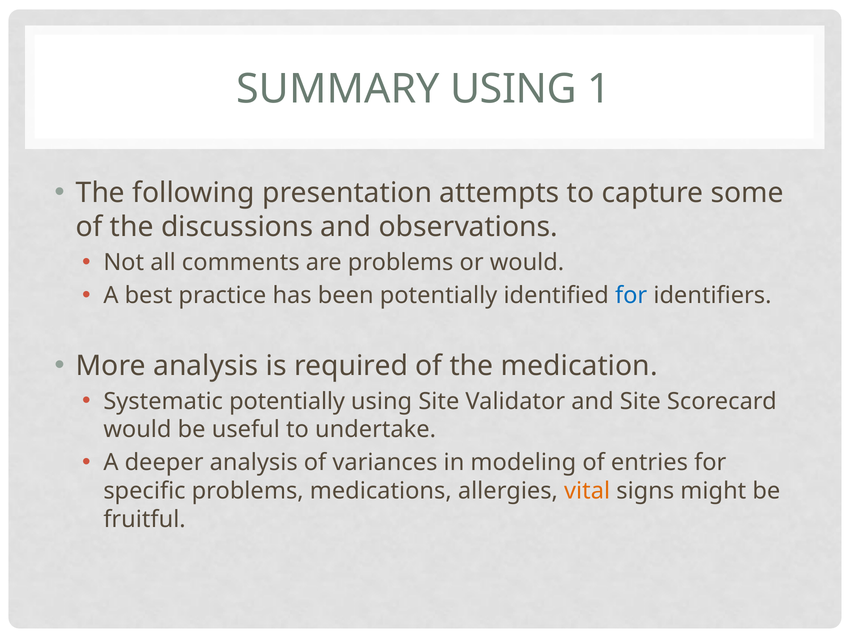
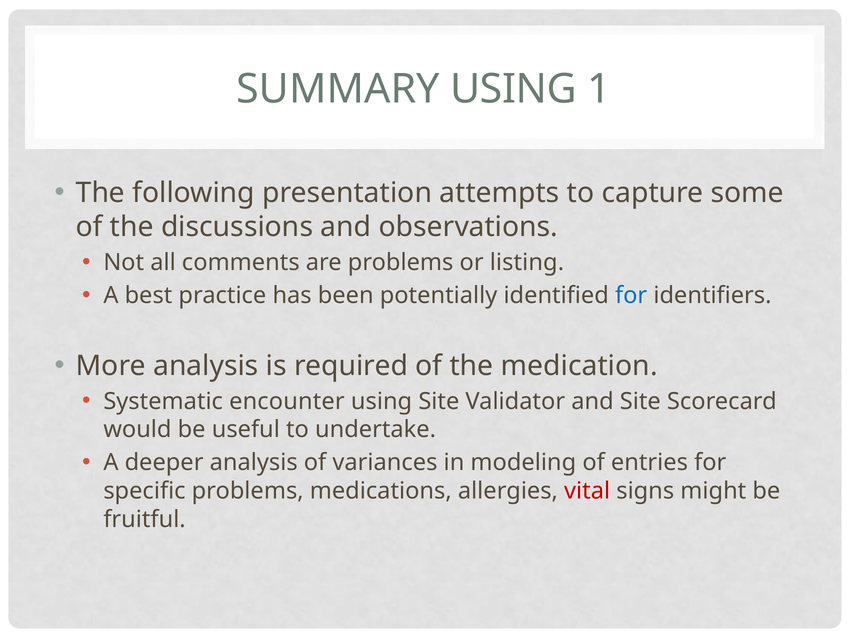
or would: would -> listing (527, 263)
Systematic potentially: potentially -> encounter (287, 402)
vital colour: orange -> red (587, 491)
